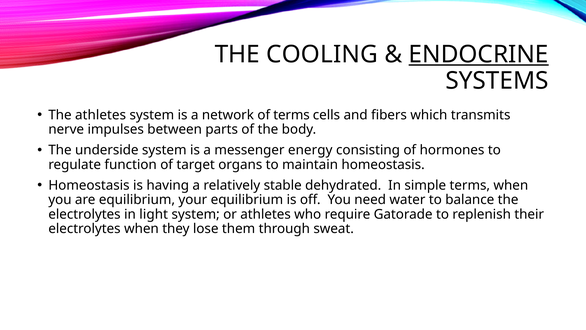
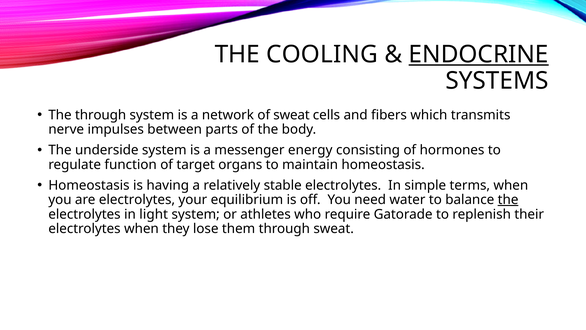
The athletes: athletes -> through (101, 115)
of terms: terms -> sweat (292, 115)
stable dehydrated: dehydrated -> electrolytes (343, 185)
are equilibrium: equilibrium -> electrolytes (137, 200)
the underline: none -> present (508, 200)
